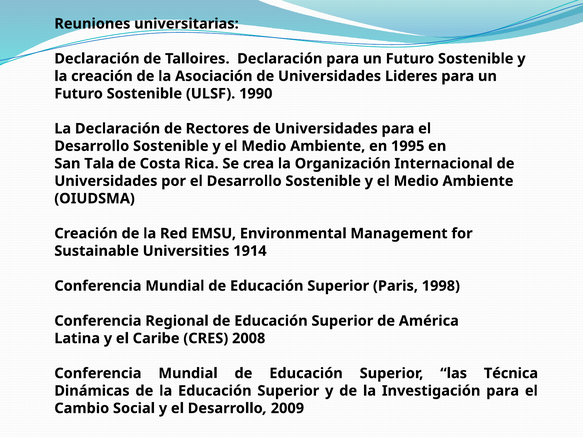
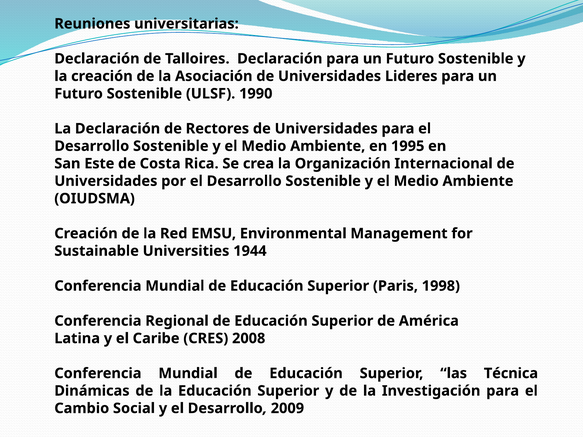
Tala: Tala -> Este (99, 164)
1914: 1914 -> 1944 (250, 251)
